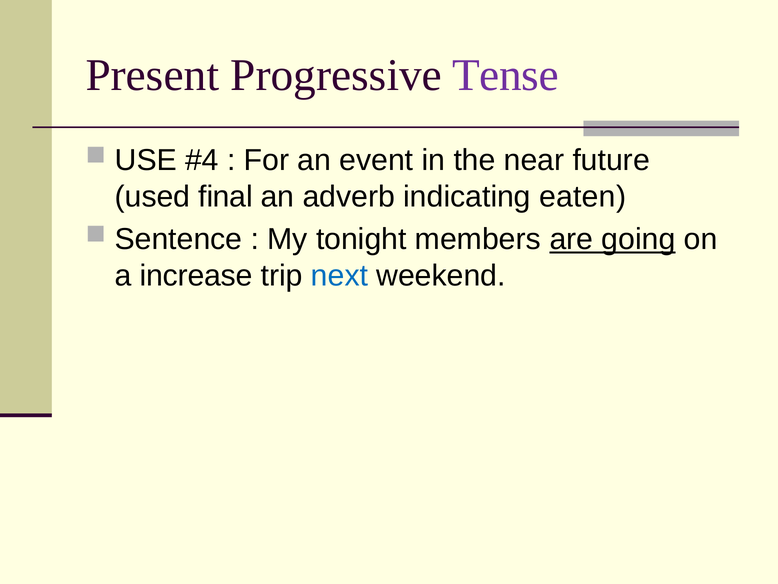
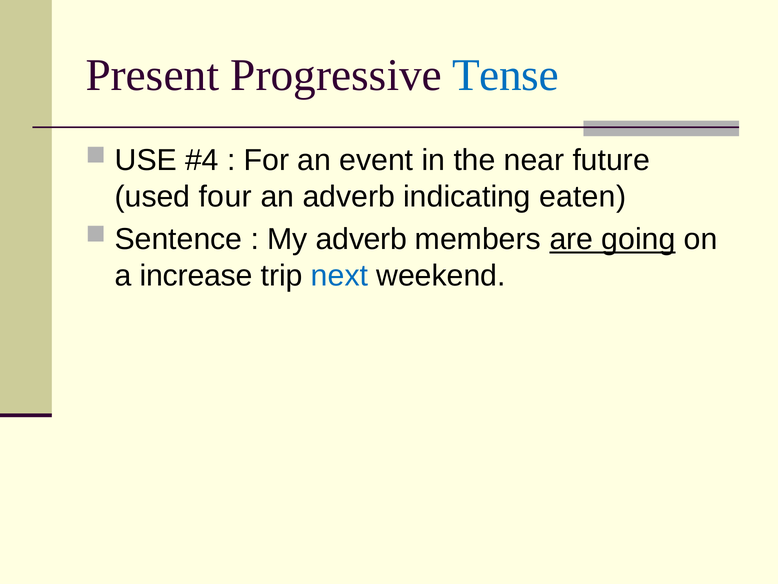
Tense colour: purple -> blue (505, 75)
final: final -> four (225, 197)
My tonight: tonight -> adverb (361, 239)
